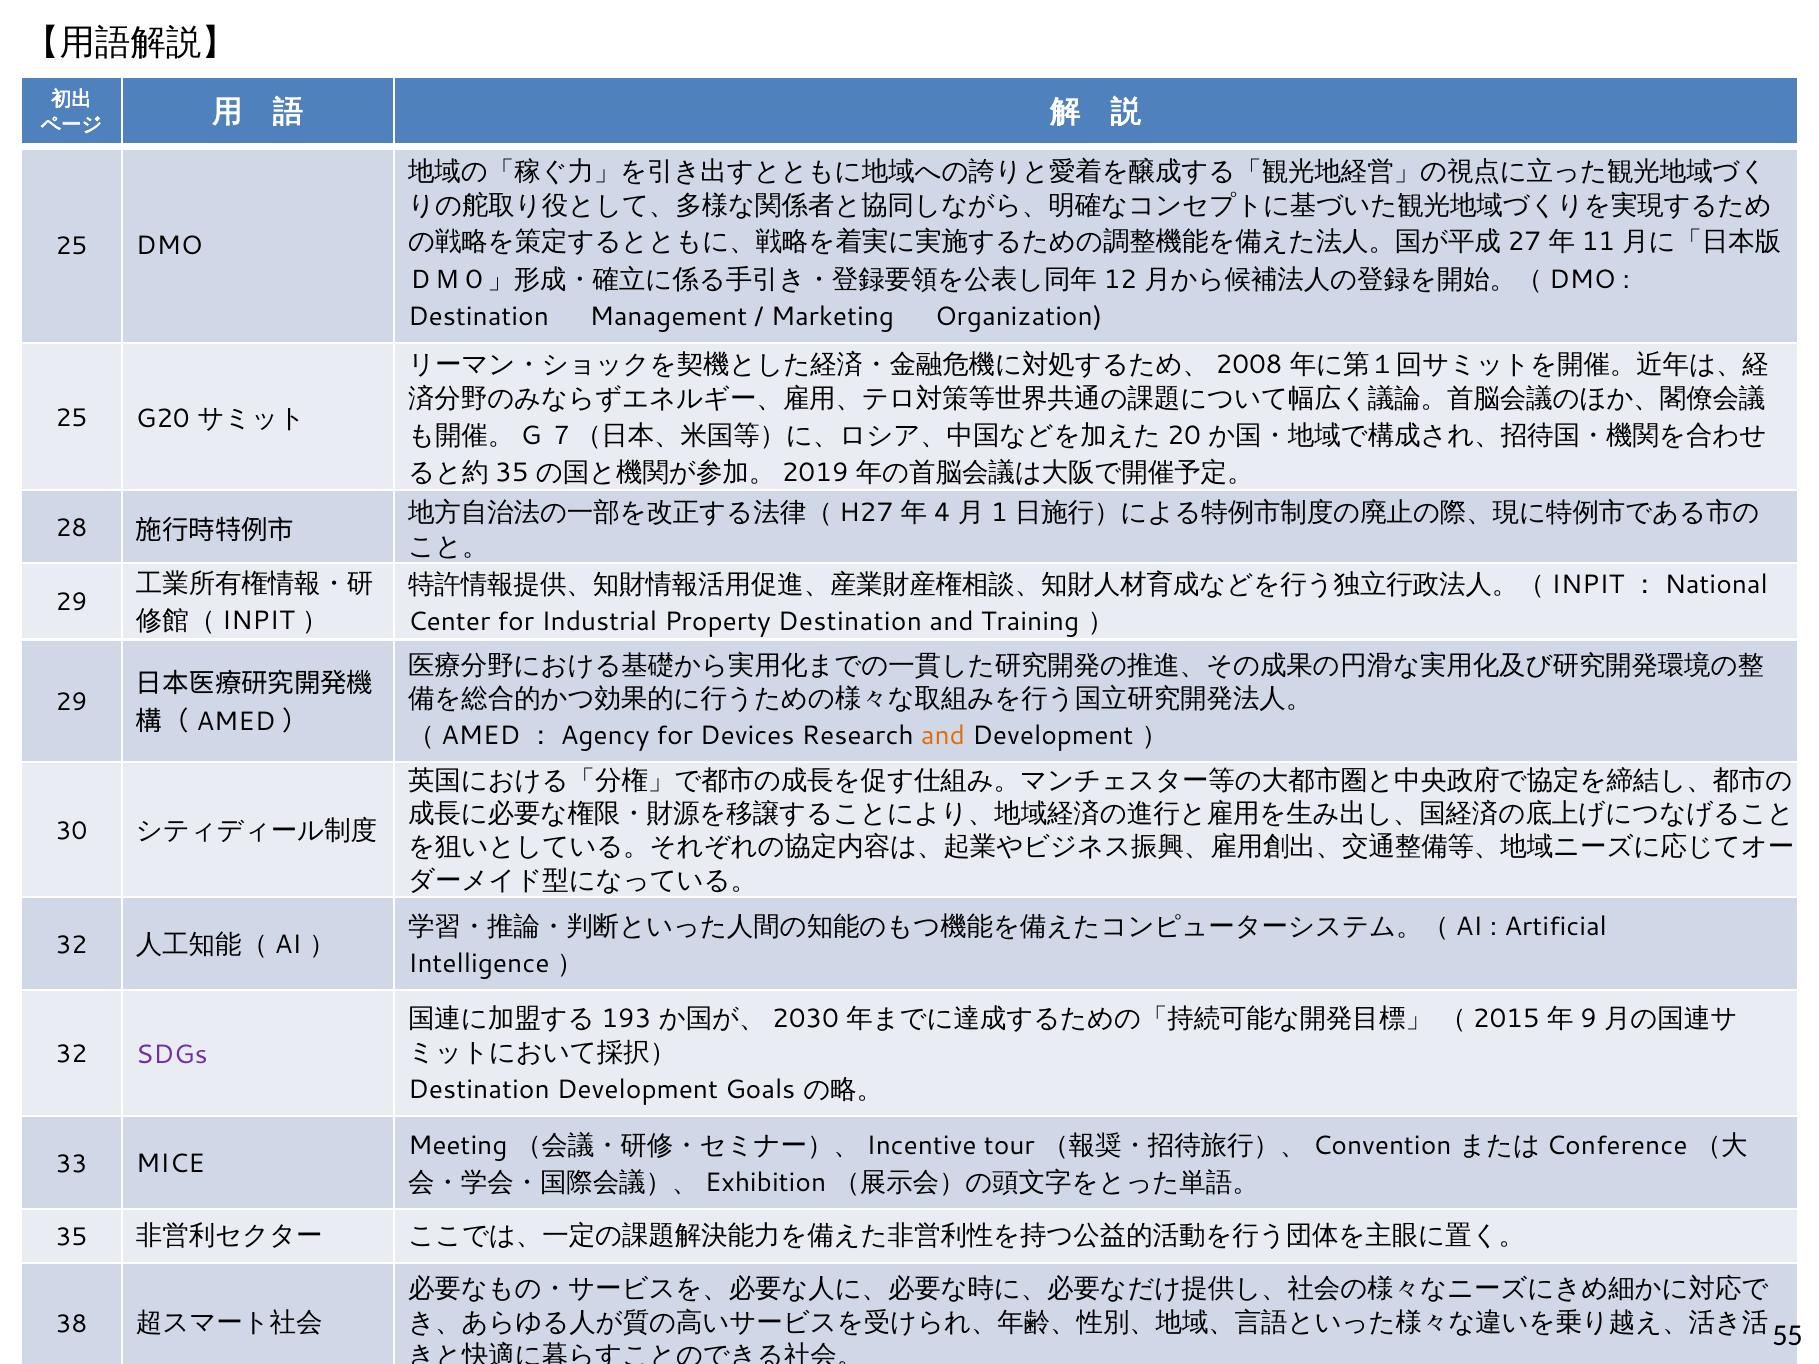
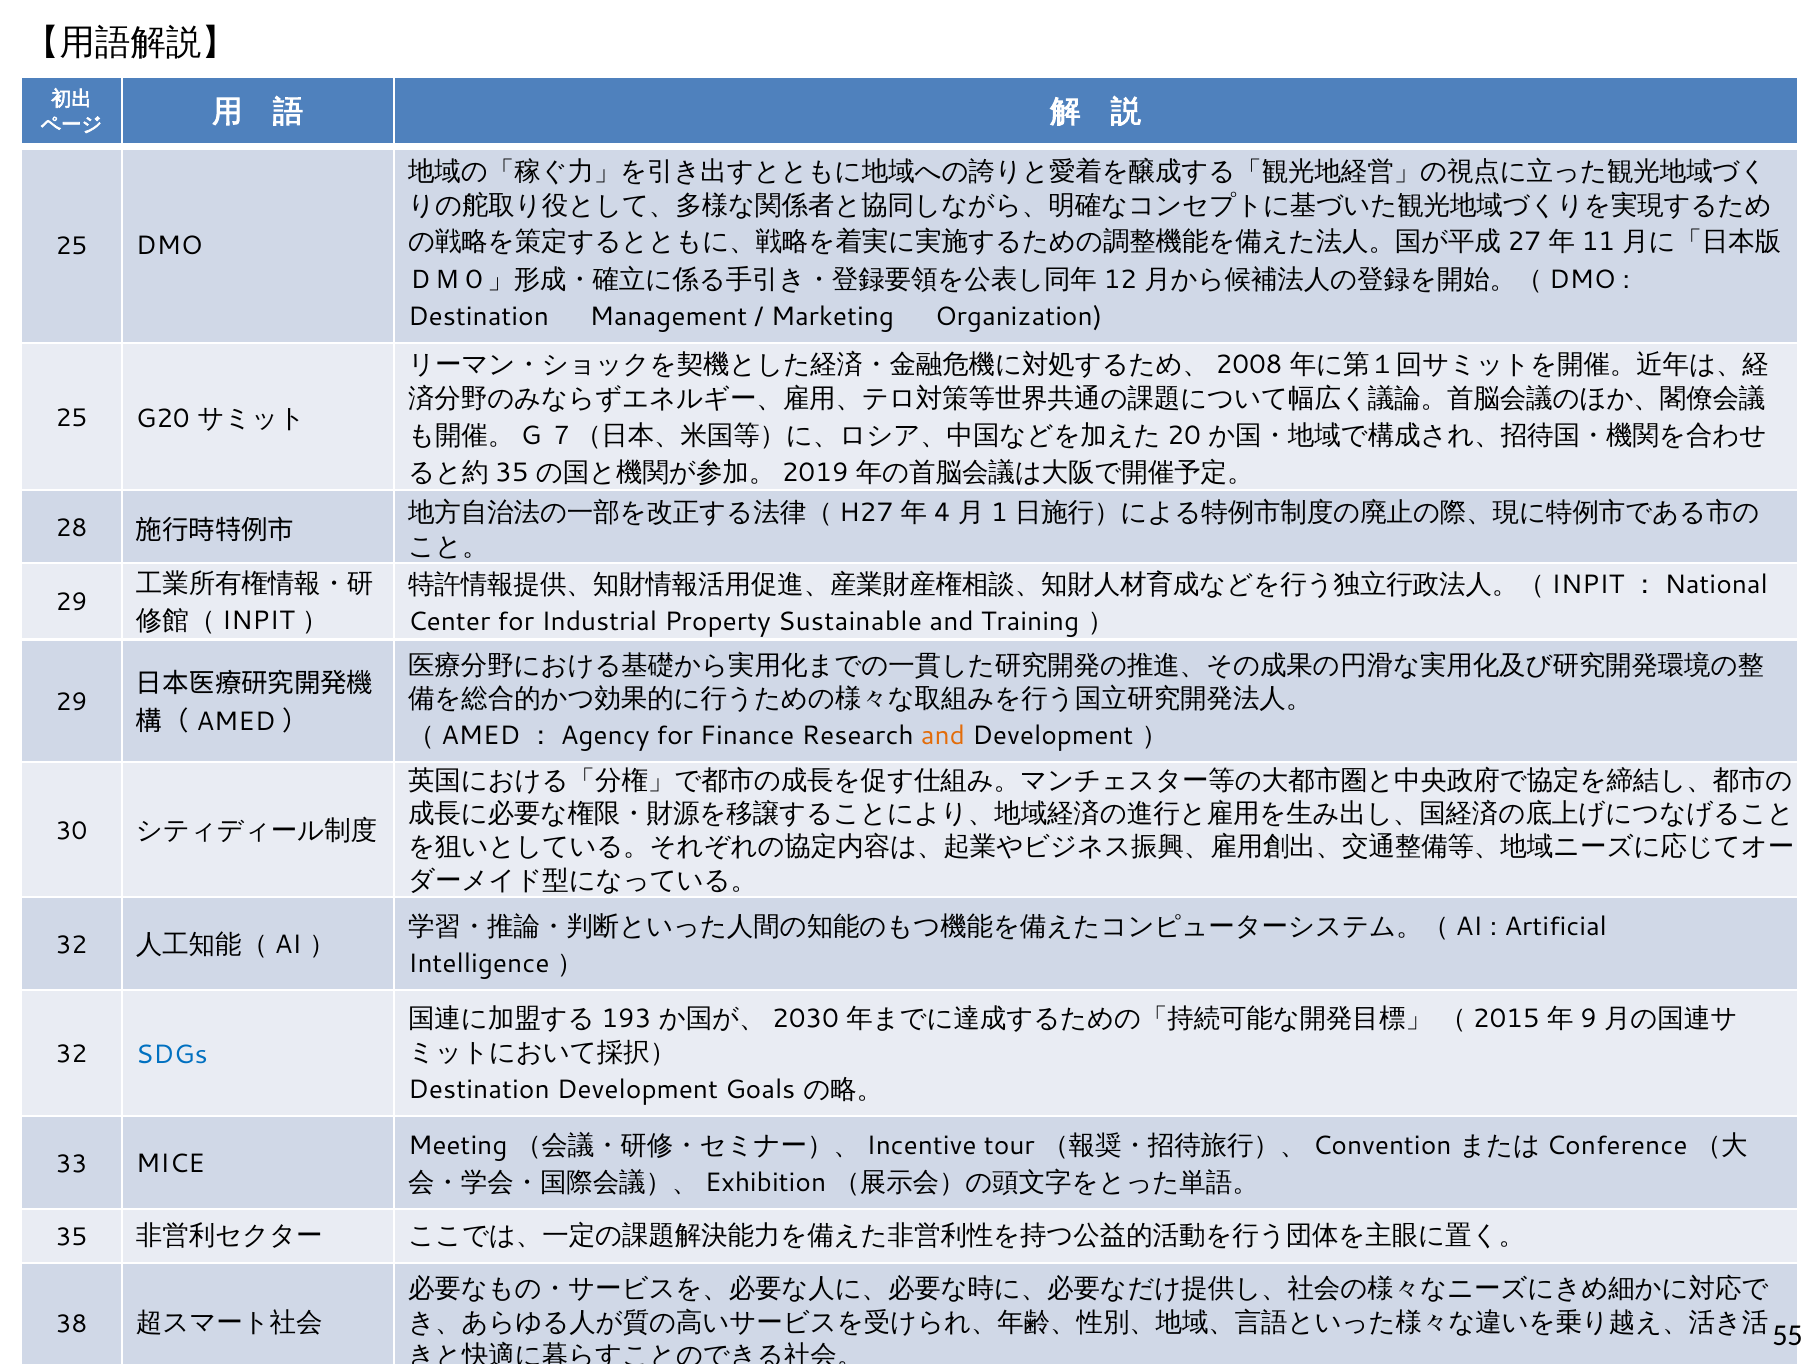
Property Destination: Destination -> Sustainable (850, 622)
Devices: Devices -> Finance (747, 736)
SDGs colour: purple -> blue (172, 1055)
